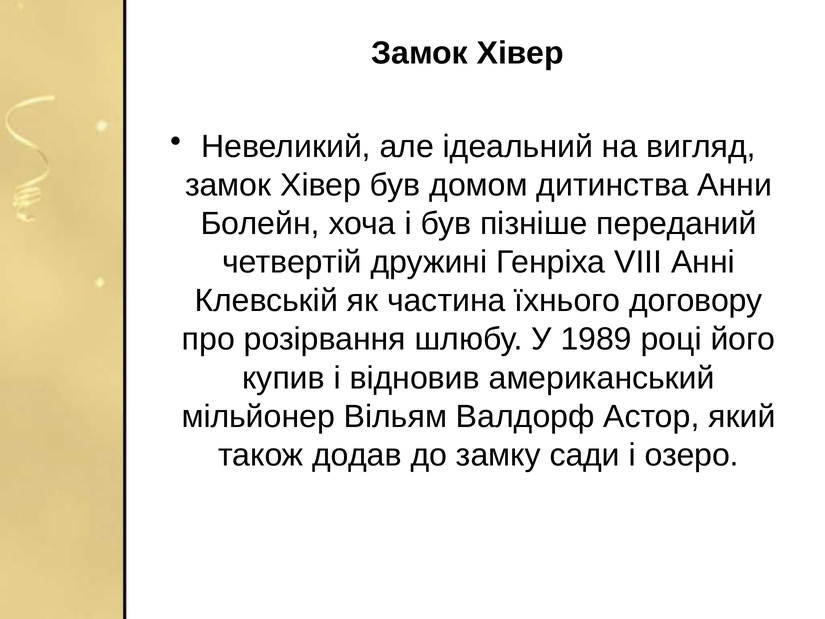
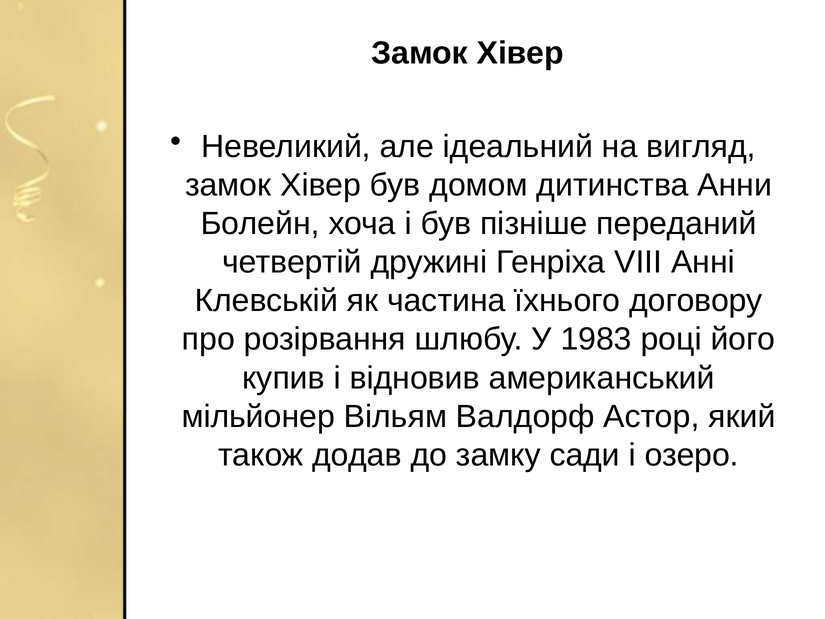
1989: 1989 -> 1983 (596, 339)
